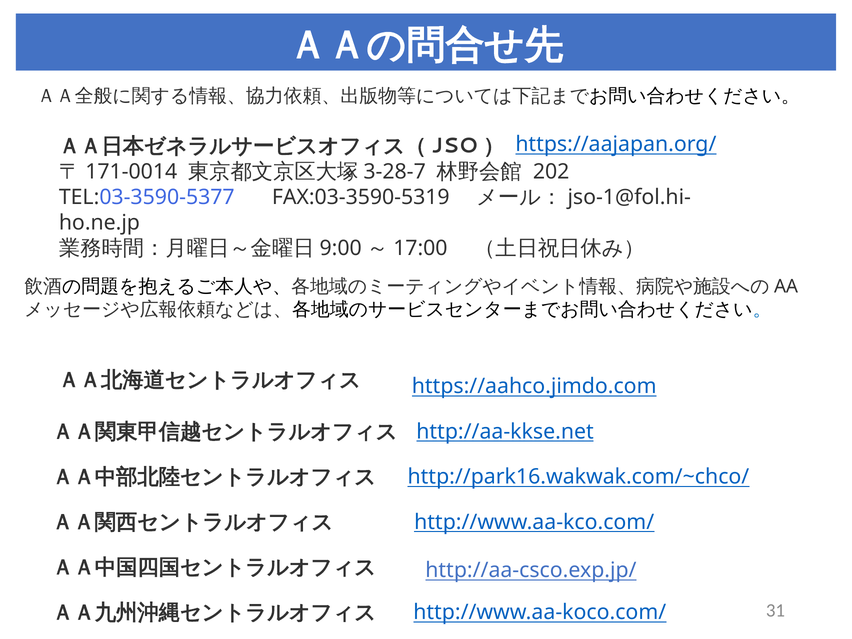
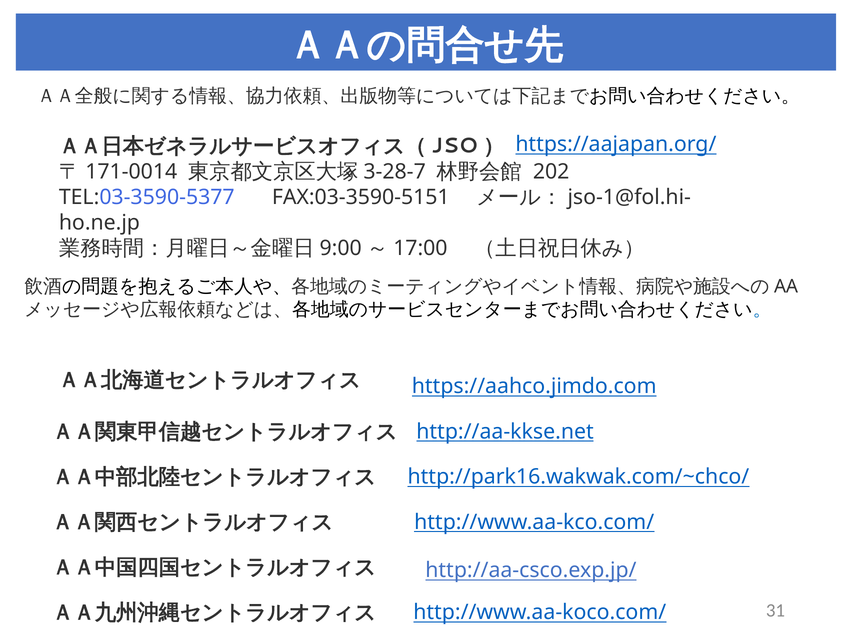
FAX:03-3590-5319: FAX:03-3590-5319 -> FAX:03-3590-5151 (361, 197)
